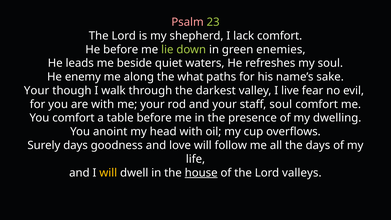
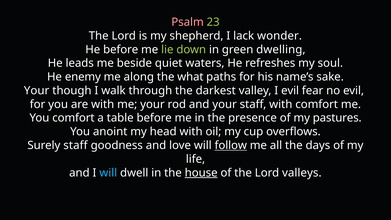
lack comfort: comfort -> wonder (280, 36)
enemies: enemies -> dwelling (281, 49)
I live: live -> evil (290, 91)
staff soul: soul -> with (281, 104)
dwelling: dwelling -> pastures (337, 118)
Surely days: days -> staff (75, 145)
follow underline: none -> present (231, 145)
will colour: yellow -> light blue (108, 173)
